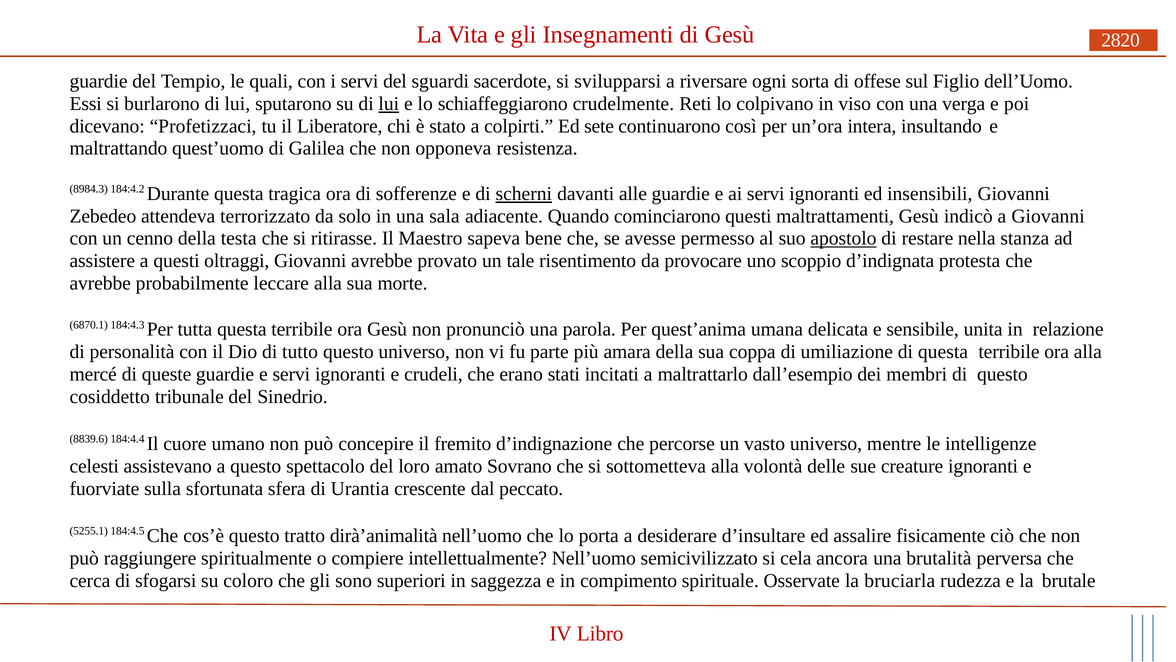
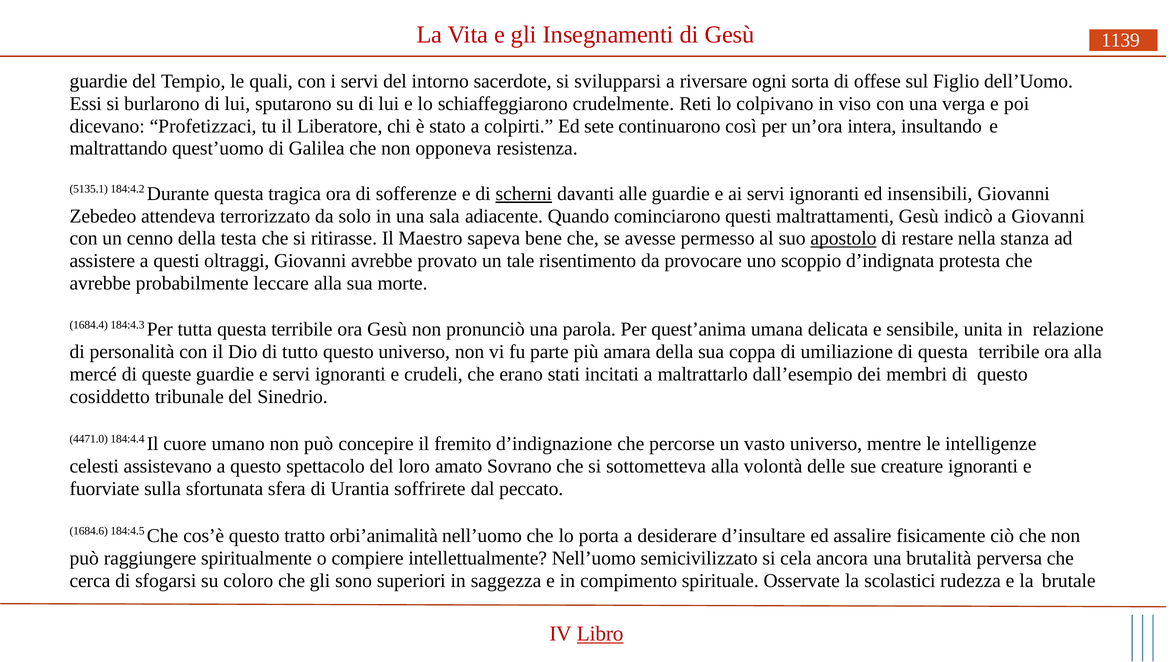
2820: 2820 -> 1139 (1121, 41)
sguardi: sguardi -> intorno (440, 81)
lui underline: present -> none (389, 104)
8984.3: 8984.3 -> 5135.1 (89, 189)
6870.1: 6870.1 -> 1684.4 (89, 325)
8839.6: 8839.6 -> 4471.0 (89, 439)
crescente: crescente -> soffrirete (430, 489)
5255.1: 5255.1 -> 1684.6 (89, 531)
dirà’animalità: dirà’animalità -> orbi’animalità (384, 536)
bruciarla: bruciarla -> scolastici (900, 581)
Libro underline: none -> present (600, 634)
